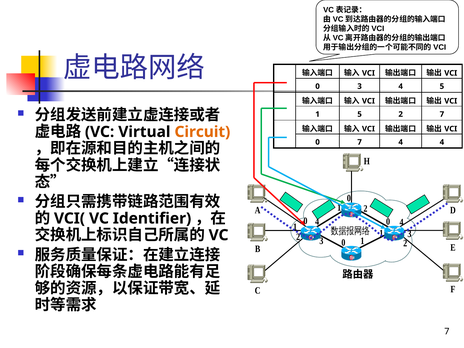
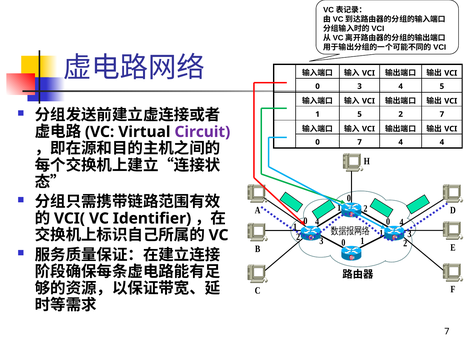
Circuit colour: orange -> purple (202, 132)
